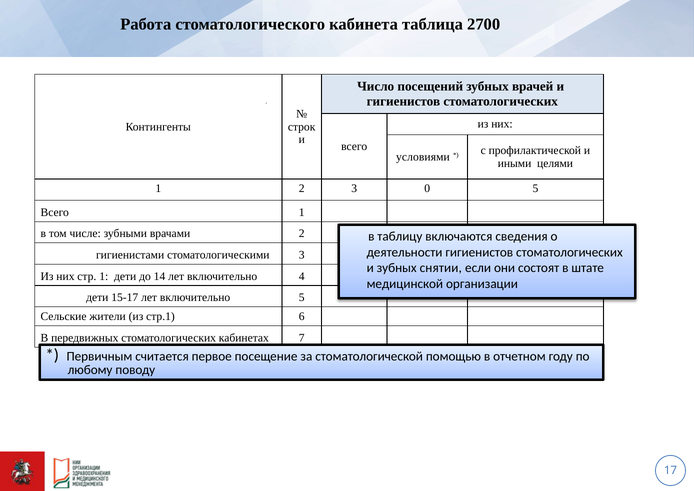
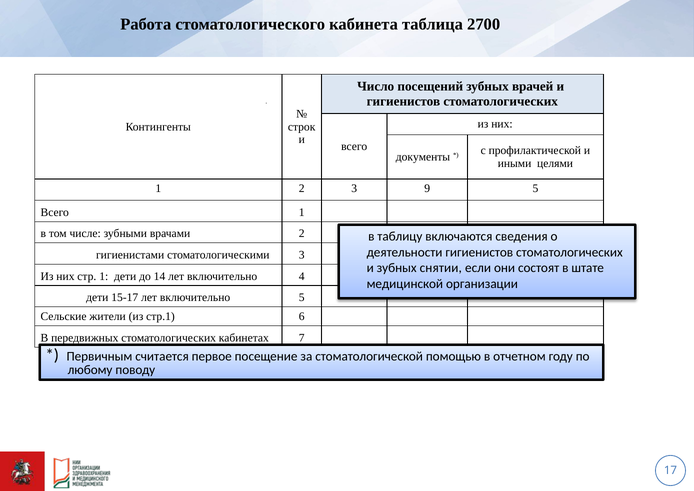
условиями: условиями -> документы (423, 157)
0: 0 -> 9 (427, 188)
